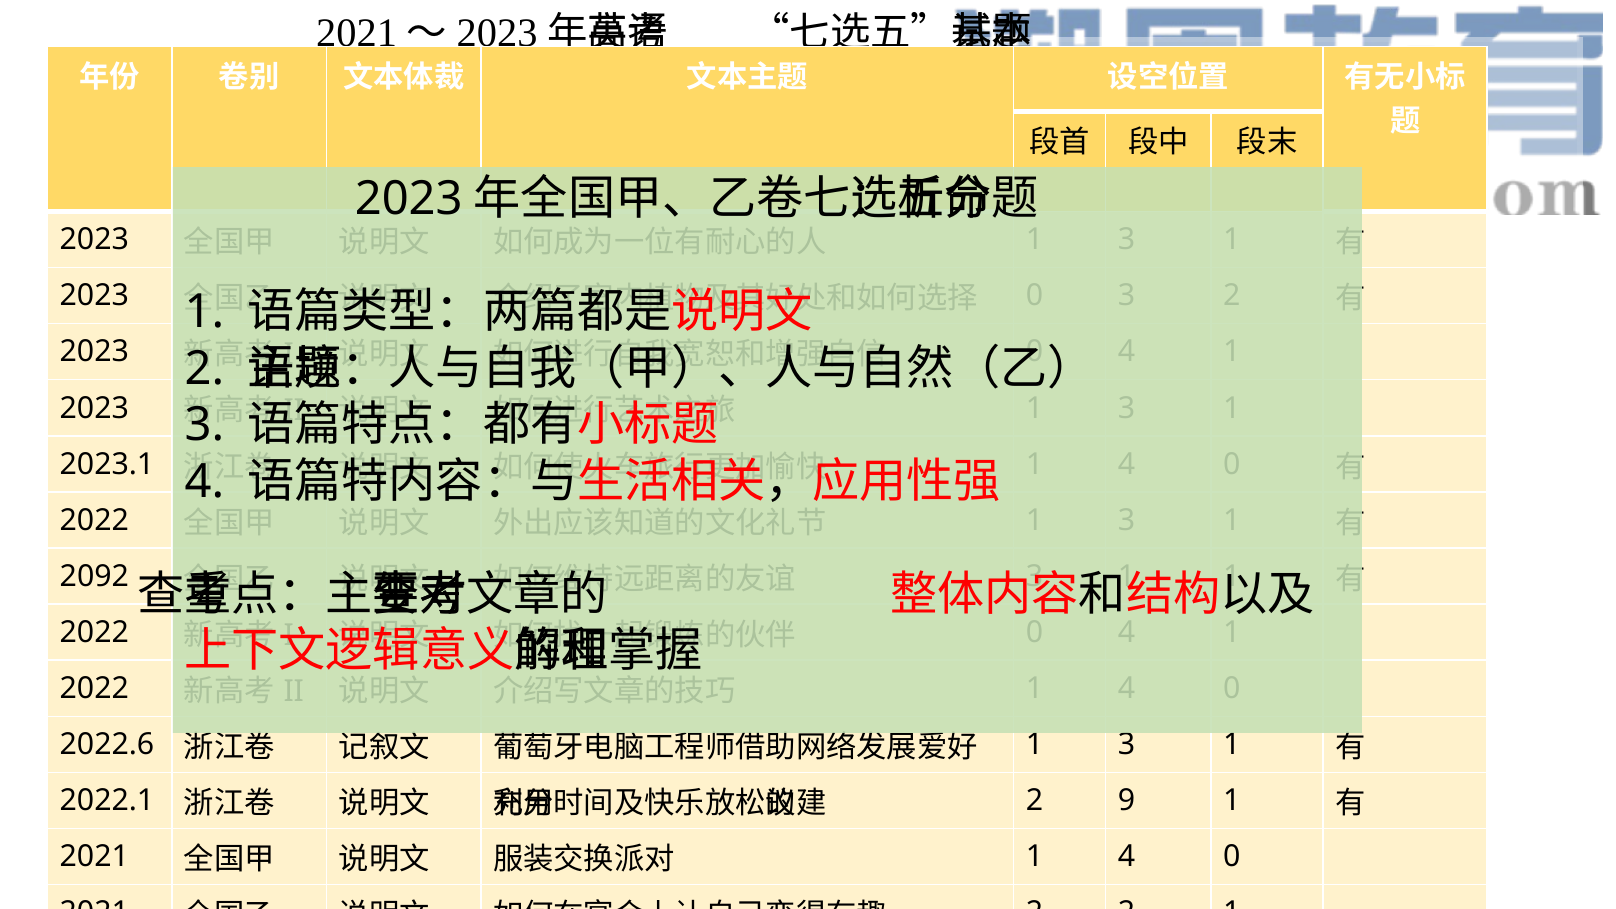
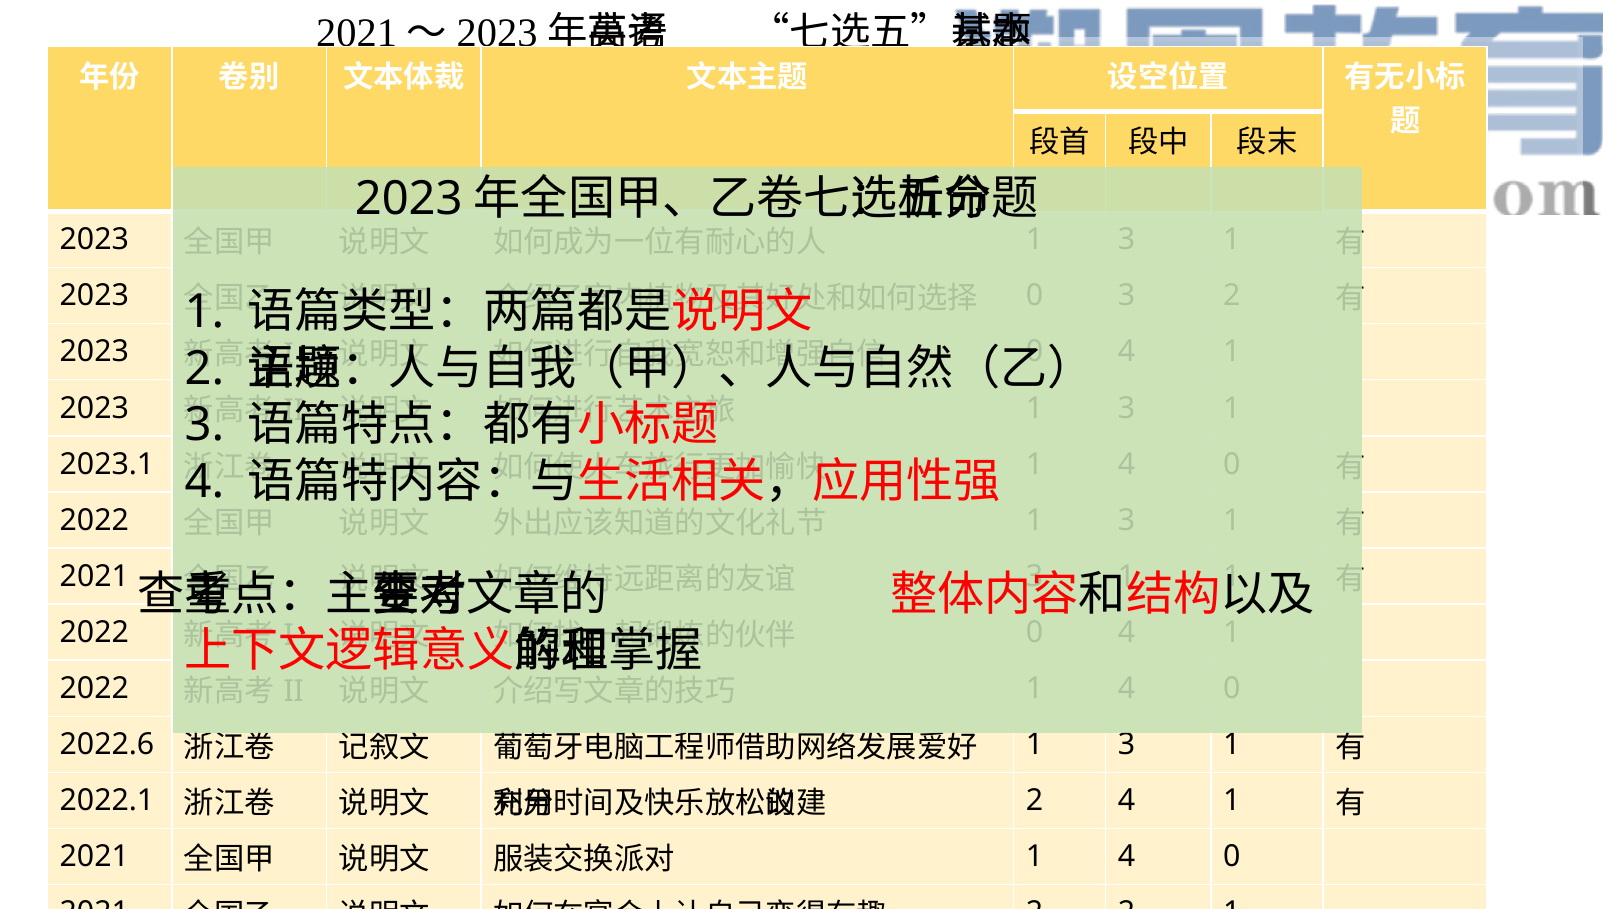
2092: 2092 -> 2021 (94, 576)
2 9: 9 -> 4 (1127, 801)
